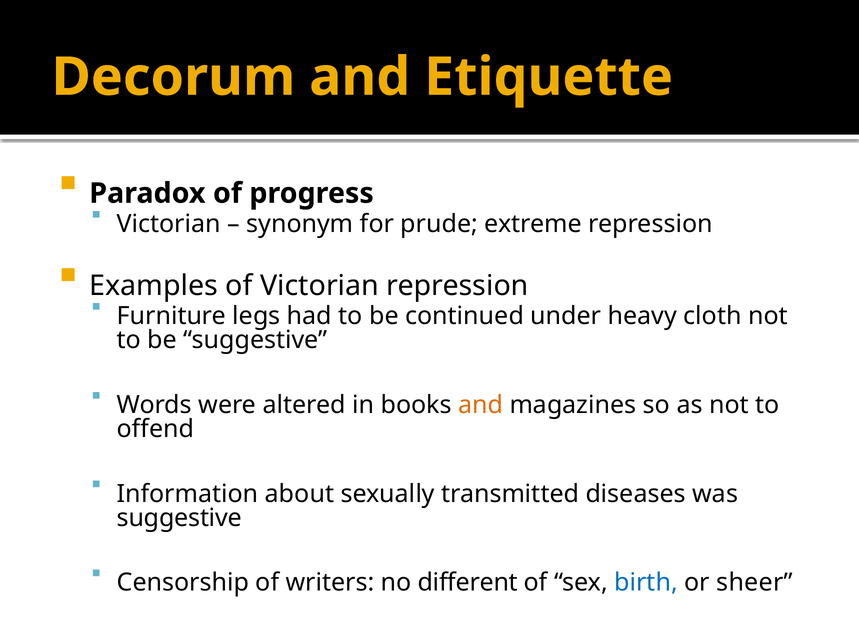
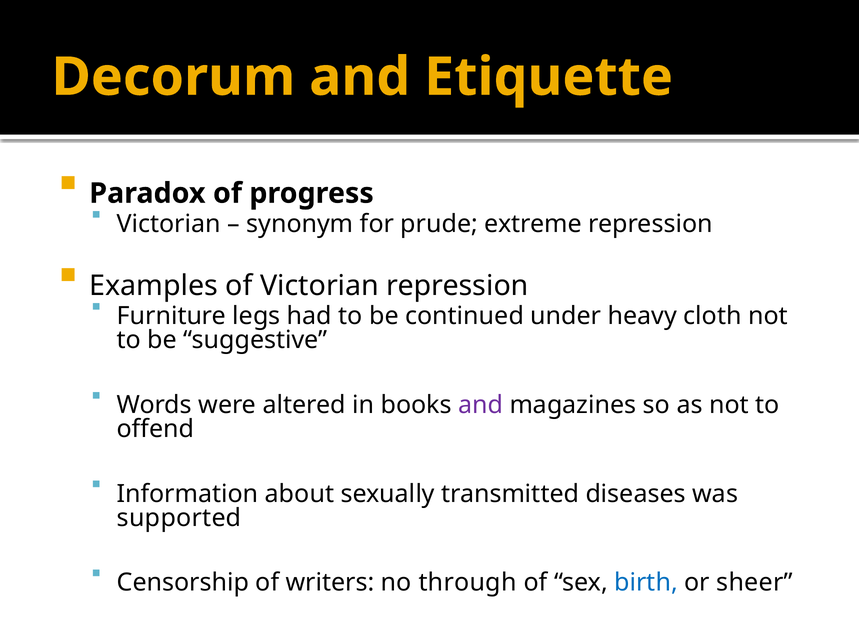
and colour: orange -> purple (481, 405)
suggestive: suggestive -> supported (179, 518)
different: different -> through (468, 583)
